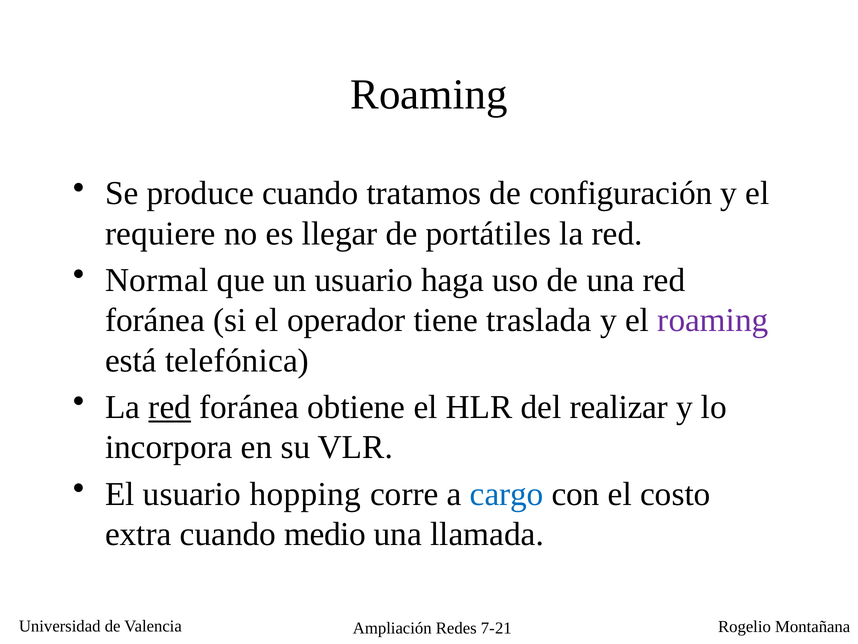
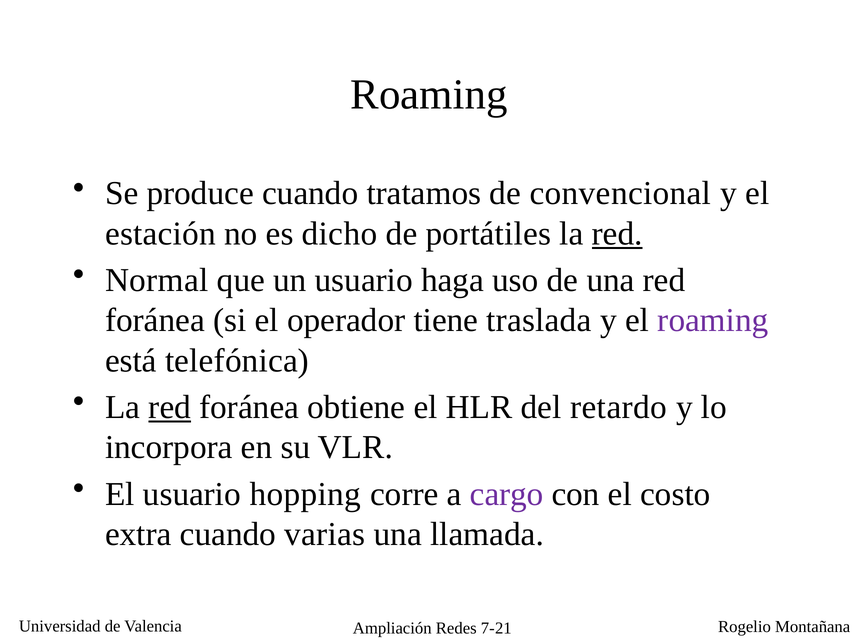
configuración: configuración -> convencional (621, 193)
requiere: requiere -> estación (160, 233)
llegar: llegar -> dicho (340, 233)
red underline: none -> present (617, 233)
realizar: realizar -> retardo (619, 407)
cargo colour: blue -> purple (507, 494)
medio: medio -> varias (325, 534)
